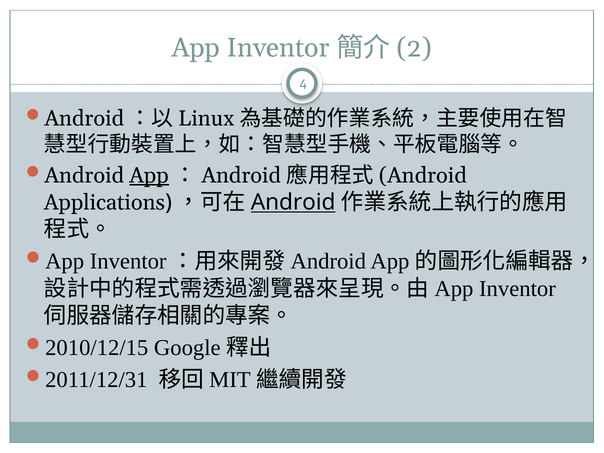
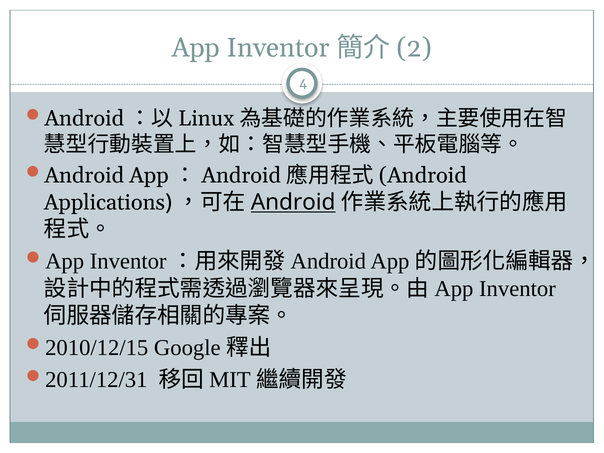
App underline: present -> none (149, 175)
